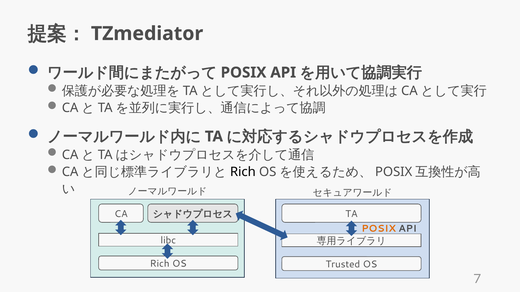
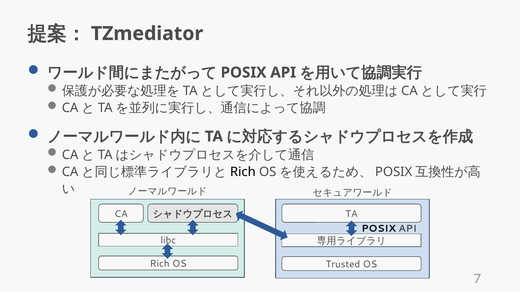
POSIX colour: orange -> black (379, 229)
